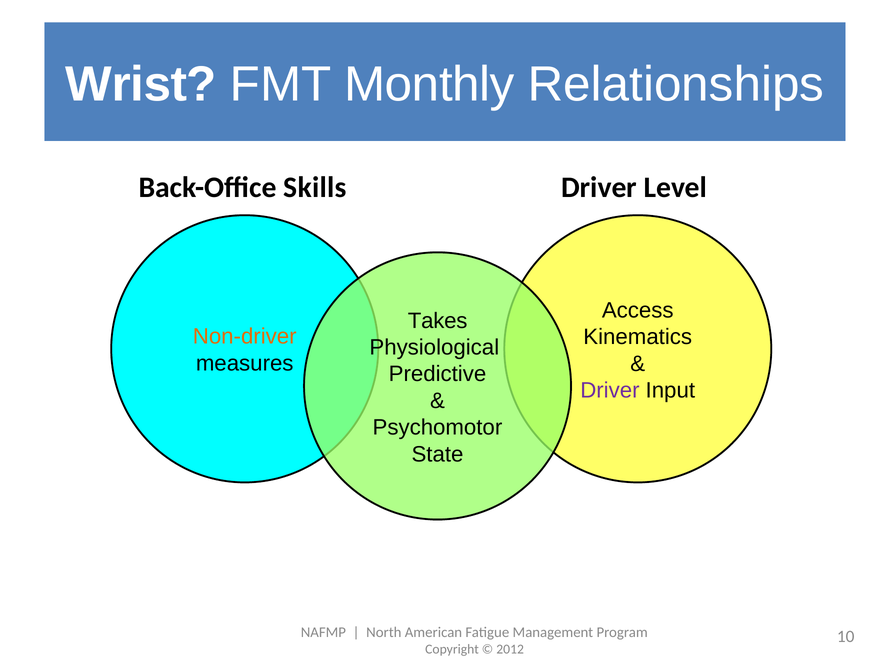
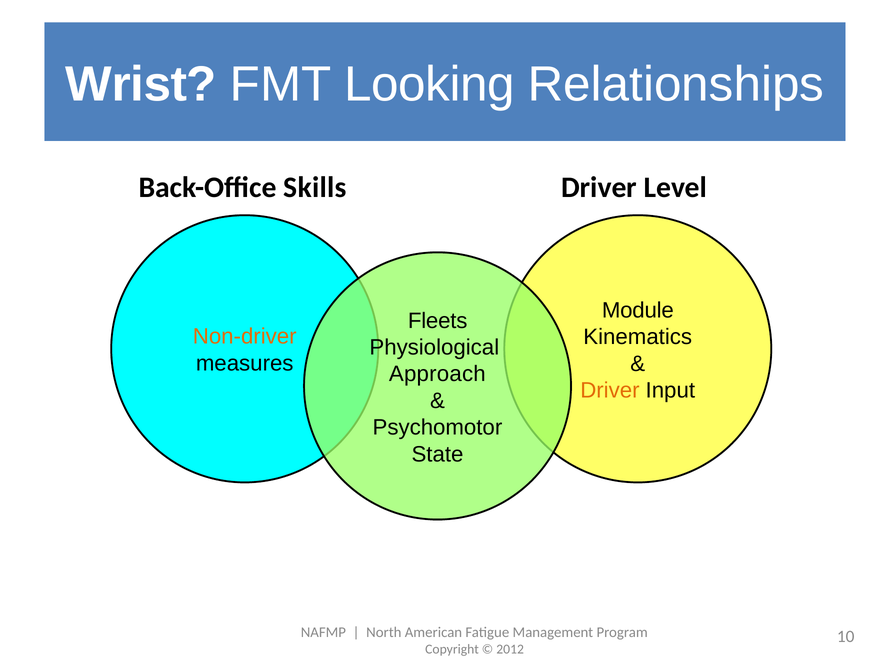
Monthly: Monthly -> Looking (429, 84)
Access: Access -> Module (638, 310)
Takes: Takes -> Fleets (438, 320)
Predictive: Predictive -> Approach (437, 374)
Driver colour: purple -> orange (610, 390)
